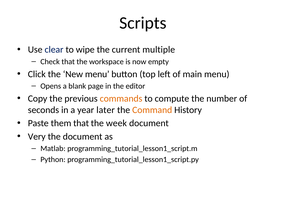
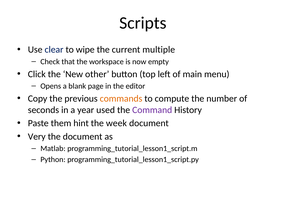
New menu: menu -> other (97, 74)
later: later -> used (106, 110)
Command colour: orange -> purple (152, 110)
them that: that -> hint (81, 123)
